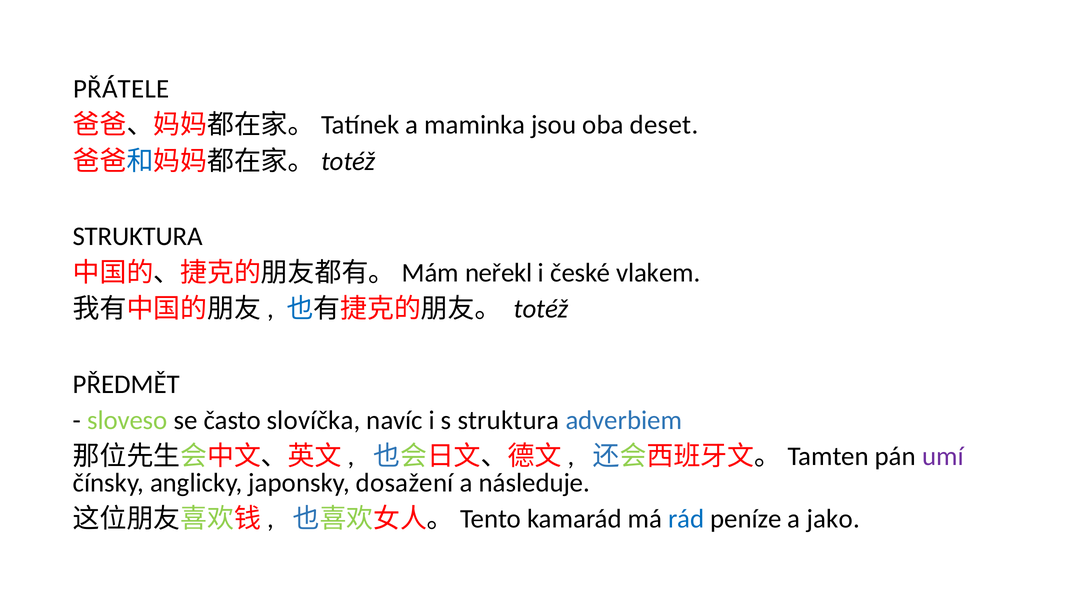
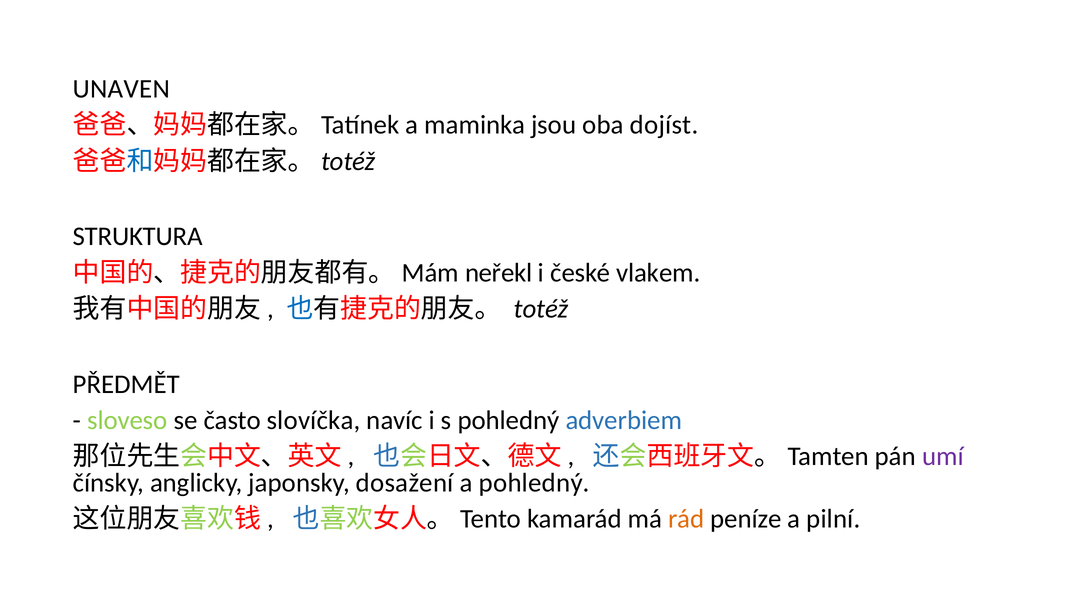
PŘÁTELE: PŘÁTELE -> UNAVEN (121, 89)
deset: deset -> dojíst (664, 125)
s struktura: struktura -> pohledný (508, 420)
a následuje: následuje -> pohledný (534, 482)
rád colour: blue -> orange (686, 519)
jako: jako -> pilní (833, 519)
